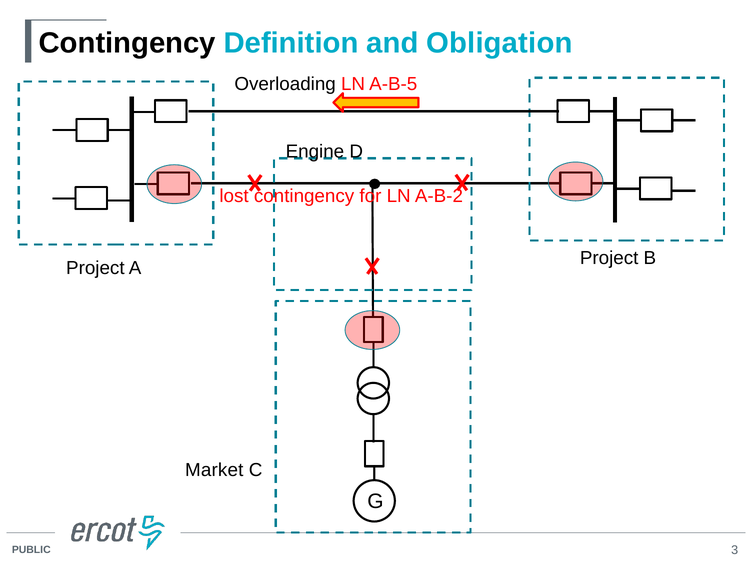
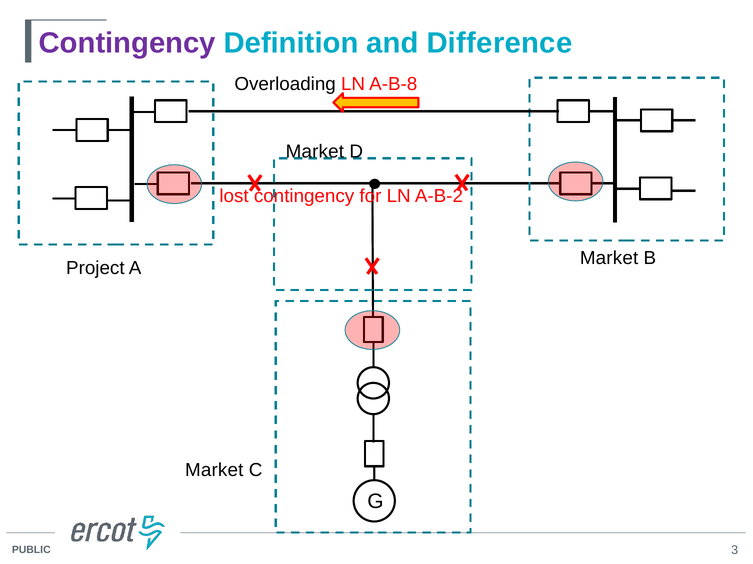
Contingency colour: black -> purple (127, 43)
Obligation: Obligation -> Difference (499, 43)
A-B-5: A-B-5 -> A-B-8 (393, 84)
Engine: Engine -> Market (315, 152)
Project: Project -> Market (609, 259)
